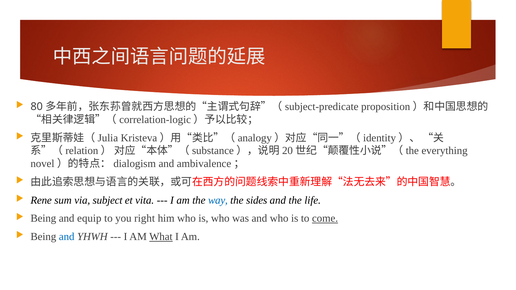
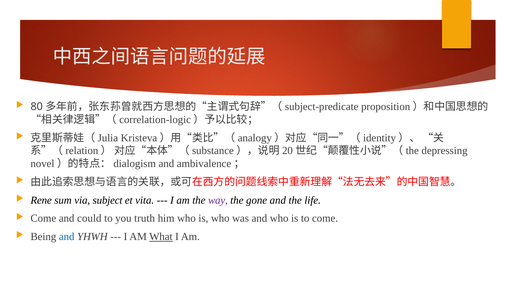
everything: everything -> depressing (445, 151)
way colour: blue -> purple (218, 200)
sides: sides -> gone (257, 200)
Being: Being -> Come (43, 219)
equip: equip -> could (89, 219)
right: right -> truth (145, 219)
come underline: present -> none (325, 219)
